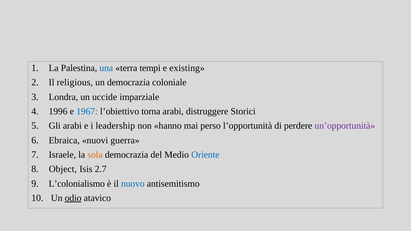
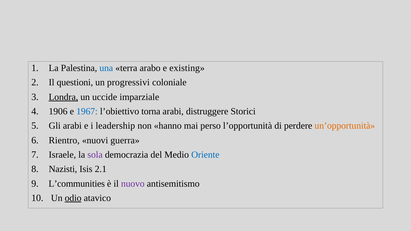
tempi: tempi -> arabo (150, 68)
religious: religious -> questioni (75, 83)
un democrazia: democrazia -> progressivi (128, 83)
Londra underline: none -> present (63, 97)
1996: 1996 -> 1906 (58, 111)
un’opportunità colour: purple -> orange (345, 126)
Ebraica: Ebraica -> Rientro (64, 140)
sola colour: orange -> purple (95, 155)
Object: Object -> Nazisti (63, 169)
2.7: 2.7 -> 2.1 (101, 169)
L’colonialismo: L’colonialismo -> L’communities (77, 184)
nuovo colour: blue -> purple (133, 184)
